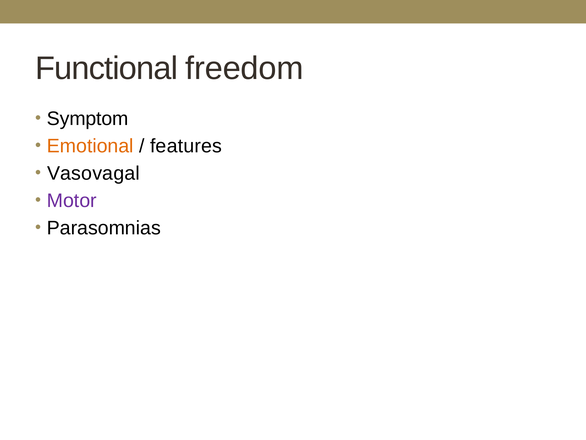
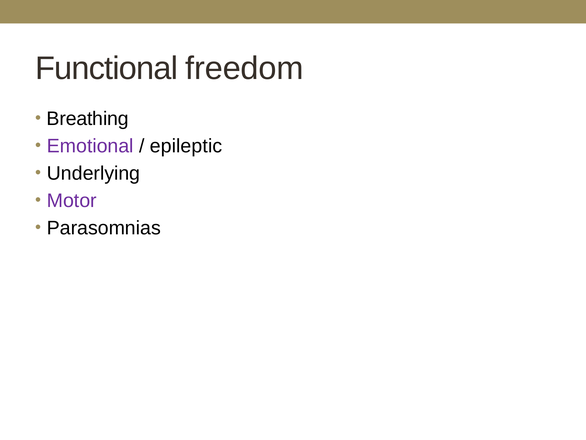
Symptom: Symptom -> Breathing (88, 119)
Emotional colour: orange -> purple (90, 146)
features: features -> epileptic (186, 146)
Vasovagal: Vasovagal -> Underlying (94, 173)
